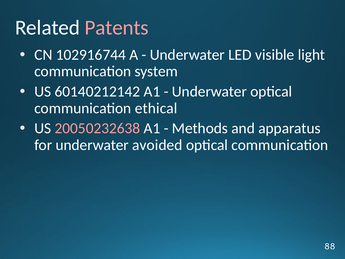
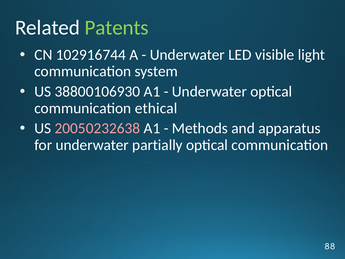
Patents colour: pink -> light green (117, 28)
60140212142: 60140212142 -> 38800106930 (97, 92)
avoided: avoided -> partially (157, 145)
